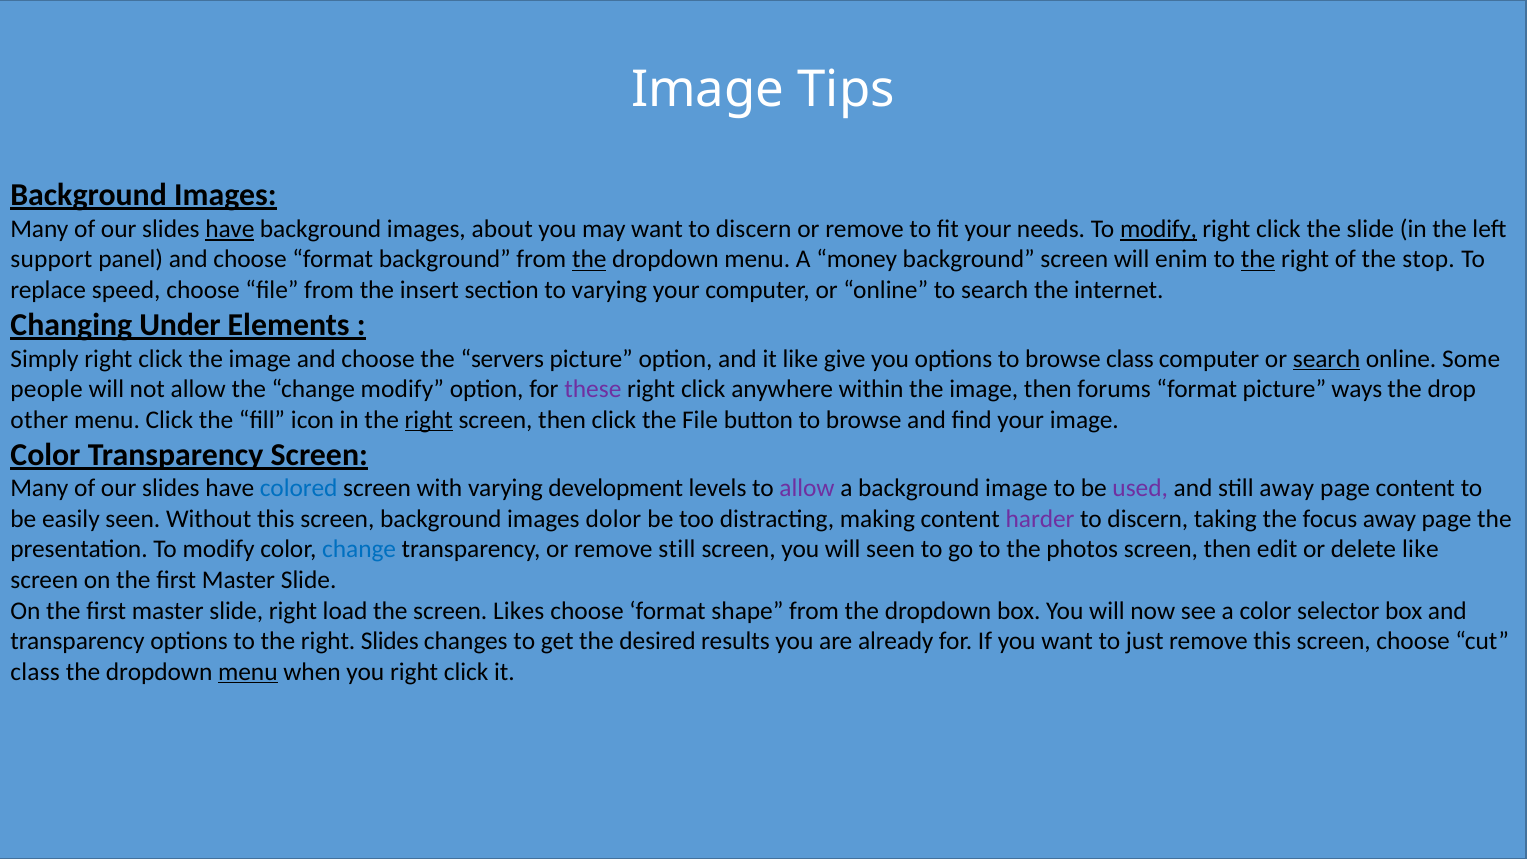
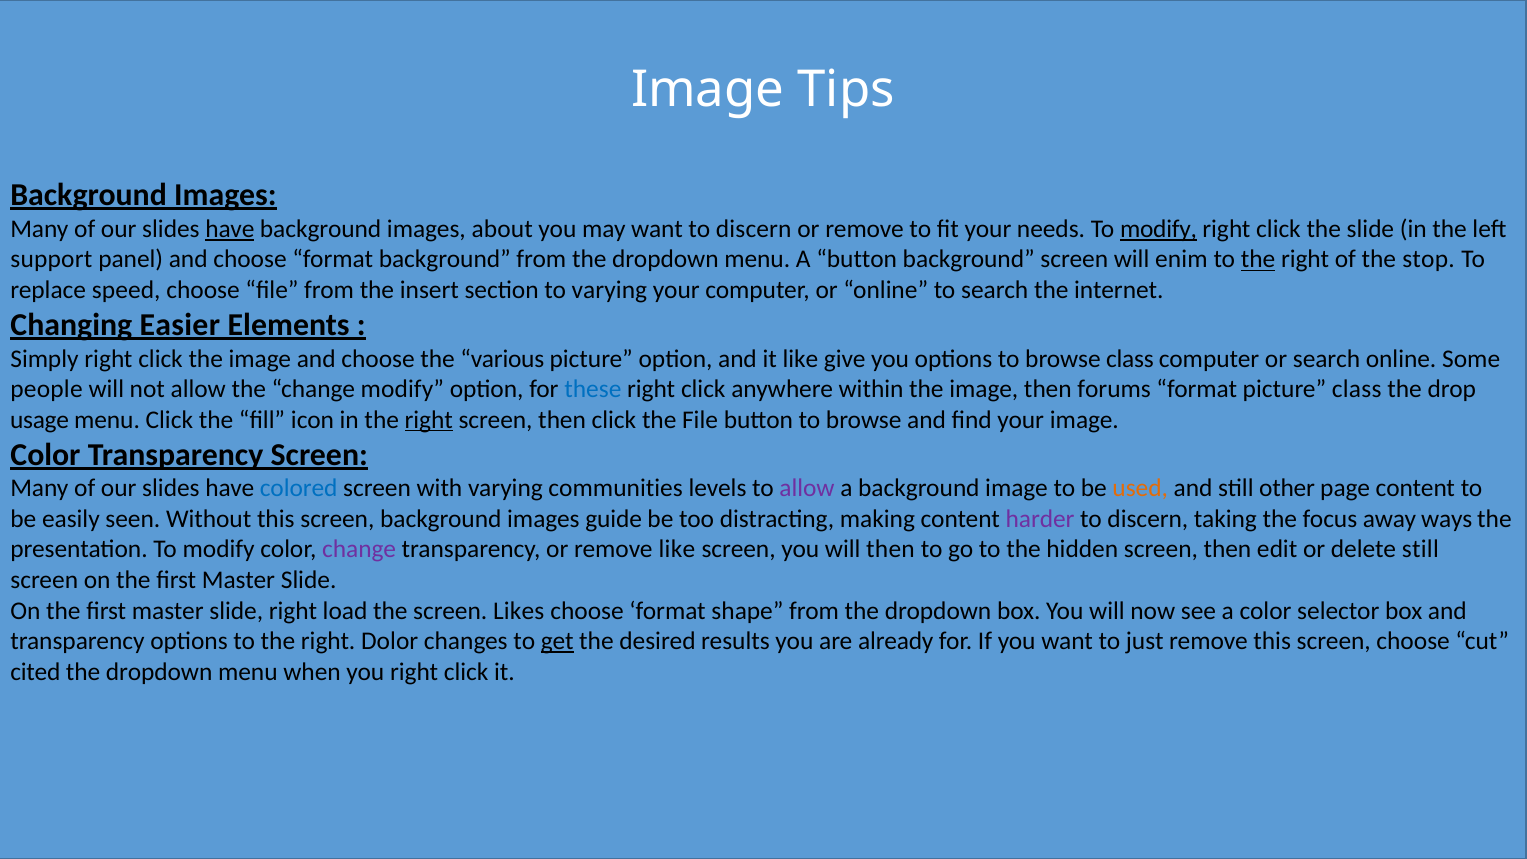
the underline: present -> none (589, 259)
A money: money -> button (857, 259)
Under: Under -> Easier (180, 325)
servers: servers -> various (502, 359)
search underline: present -> none (1327, 359)
these colour: purple -> blue (593, 389)
picture ways: ways -> class (1357, 389)
other: other -> usage (40, 420)
development: development -> communities (616, 488)
used colour: purple -> orange (1140, 488)
still away: away -> other (1287, 488)
dolor: dolor -> guide (614, 519)
focus away page: page -> ways (1447, 519)
change colour: blue -> purple (359, 550)
remove still: still -> like (677, 550)
will seen: seen -> then (891, 550)
photos: photos -> hidden (1082, 550)
delete like: like -> still (1420, 550)
right Slides: Slides -> Dolor (390, 641)
get underline: none -> present (557, 641)
class: class -> cited (35, 672)
menu underline: present -> none (248, 672)
